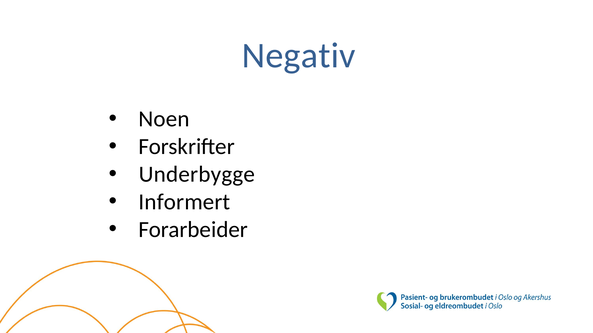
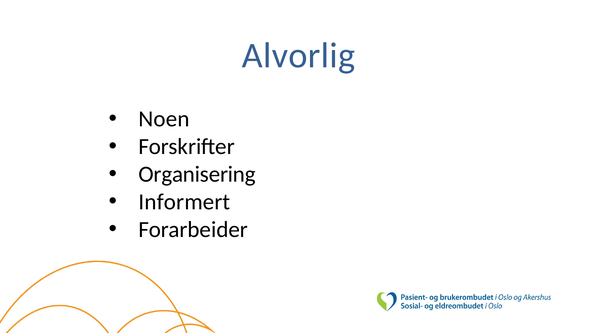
Negativ: Negativ -> Alvorlig (299, 56)
Underbygge: Underbygge -> Organisering (197, 175)
